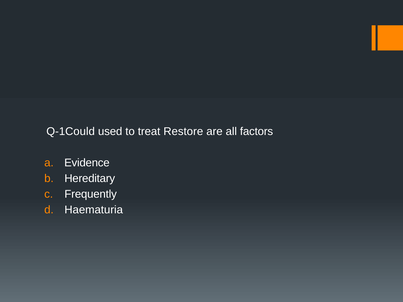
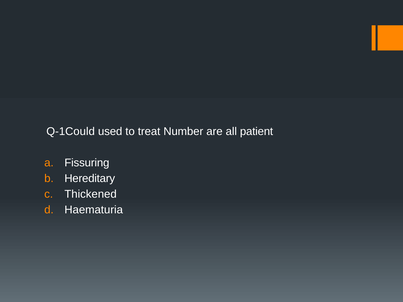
Restore: Restore -> Number (183, 132)
factors: factors -> patient (257, 132)
Evidence: Evidence -> Fissuring (87, 163)
Frequently: Frequently -> Thickened (91, 194)
